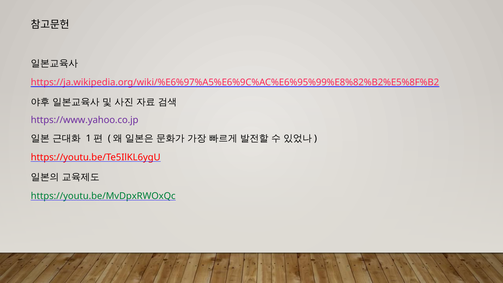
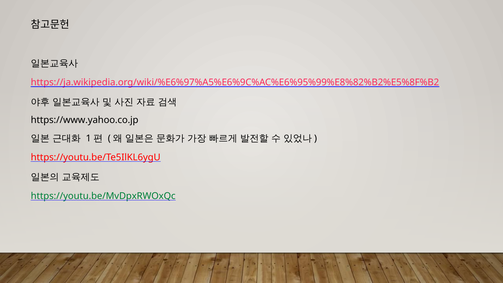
https://www.yahoo.co.jp colour: purple -> black (85, 120)
